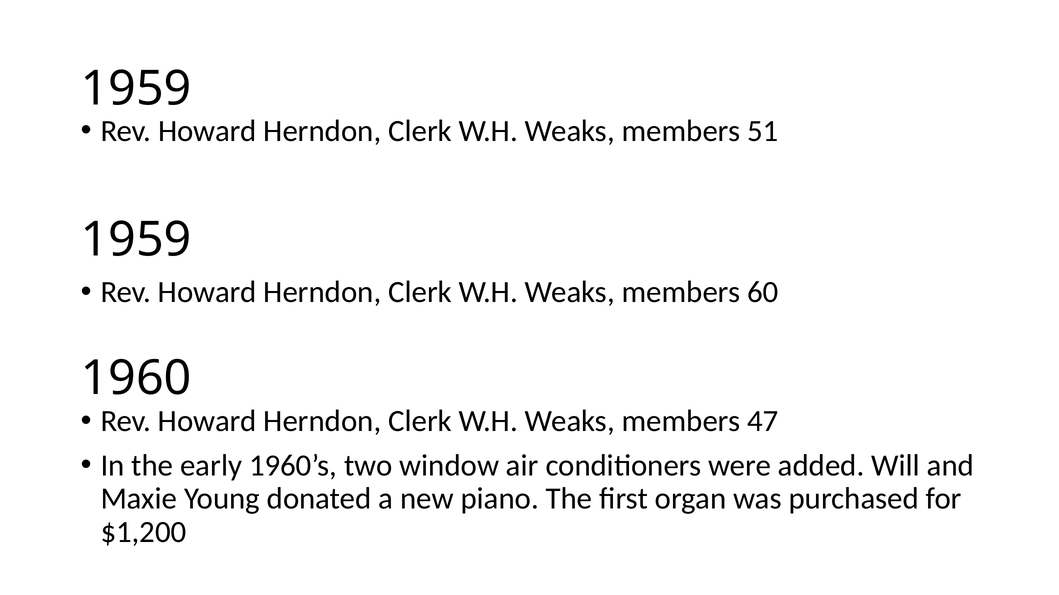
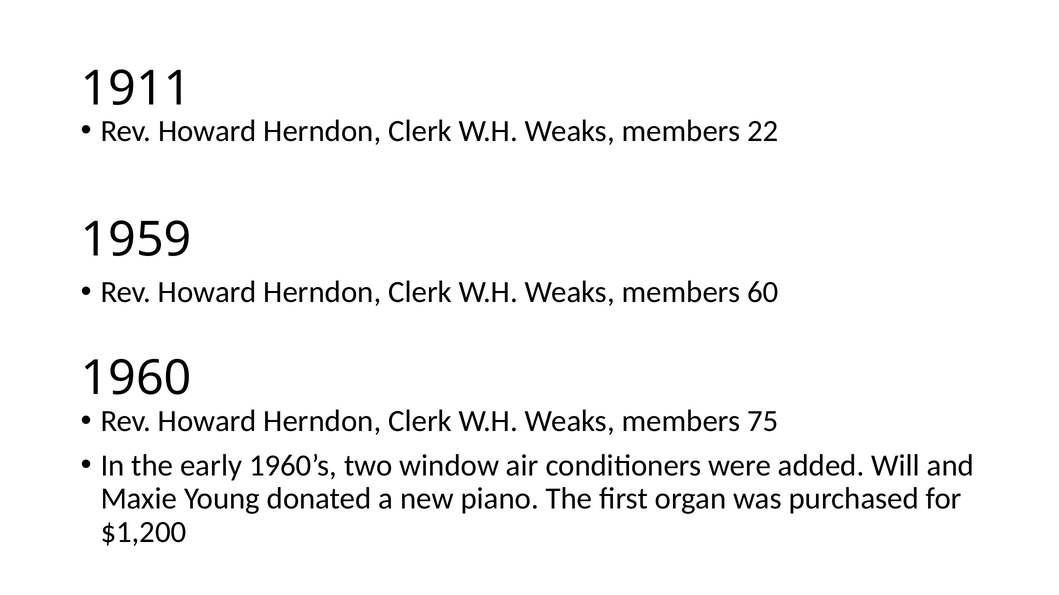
1959: 1959 -> 1911 (136, 89)
51: 51 -> 22 (763, 131)
47: 47 -> 75 (763, 422)
